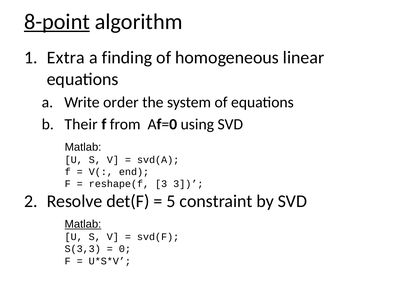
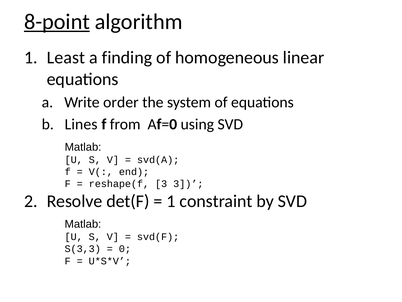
Extra: Extra -> Least (66, 58)
Their: Their -> Lines (81, 124)
5: 5 -> 1 (171, 201)
Matlab underline: present -> none (83, 224)
